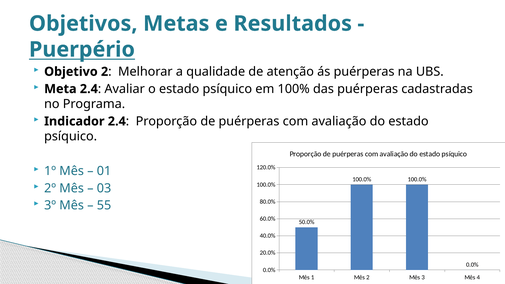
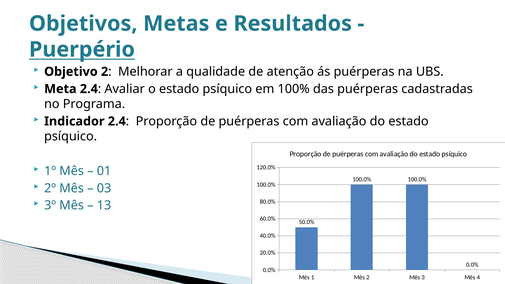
55: 55 -> 13 (104, 205)
